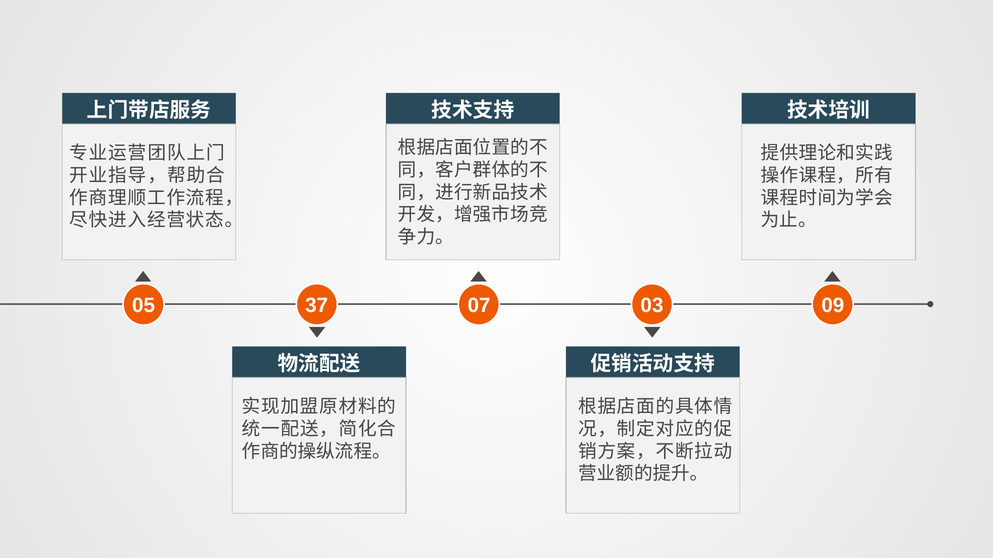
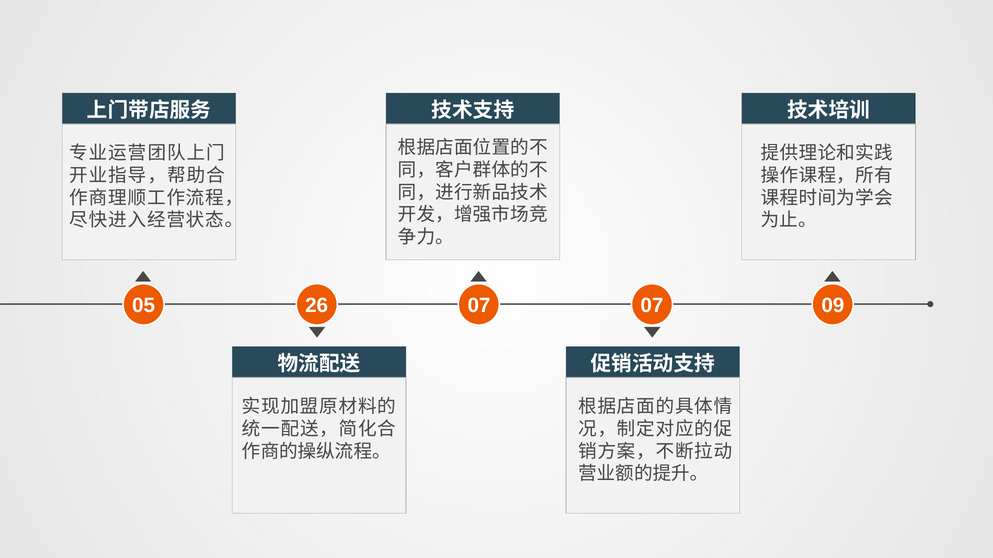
37: 37 -> 26 (317, 306)
07 03: 03 -> 07 (652, 306)
